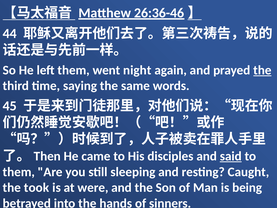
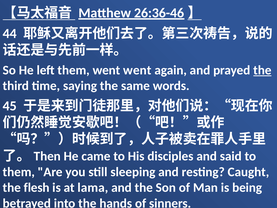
went night: night -> went (137, 70)
said underline: present -> none (231, 156)
took: took -> flesh (37, 187)
were: were -> lama (93, 187)
